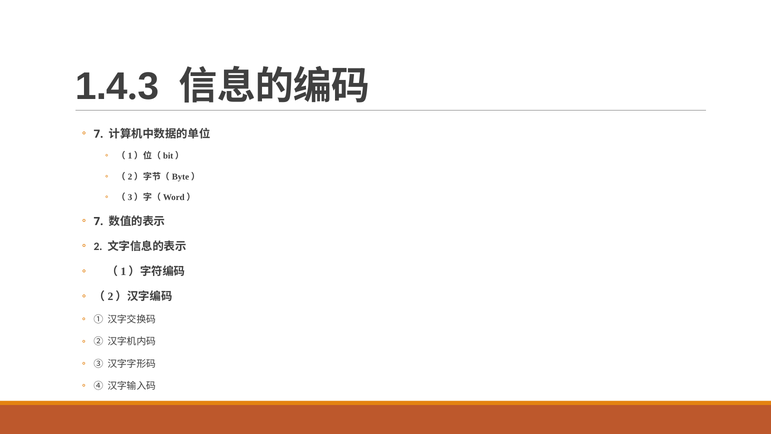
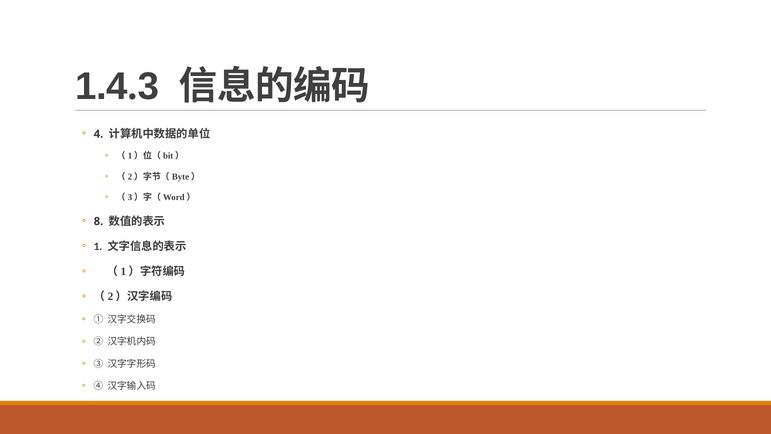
7: 7 -> 4 (98, 134)
7: 7 -> 8 (98, 221)
2: 2 -> 1 (98, 246)
